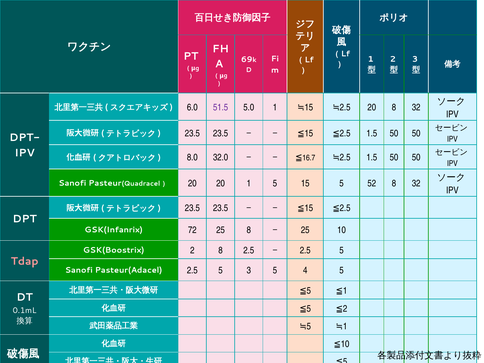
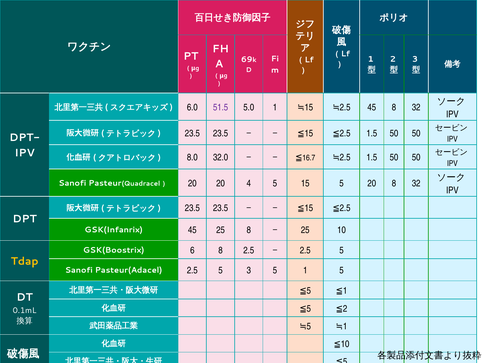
≒2.5 20: 20 -> 45 (372, 107)
20 1: 1 -> 4 (249, 183)
5 52: 52 -> 20 (372, 183)
GSK(Infanrix 72: 72 -> 45 (192, 230)
GSK(Boostrix 2: 2 -> 6 (192, 250)
Tdap colour: pink -> yellow (25, 261)
5 4: 4 -> 1 (305, 270)
